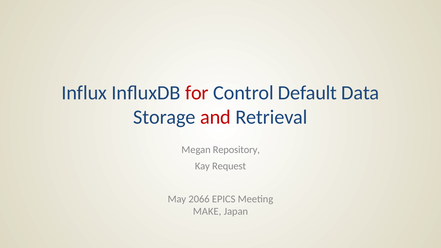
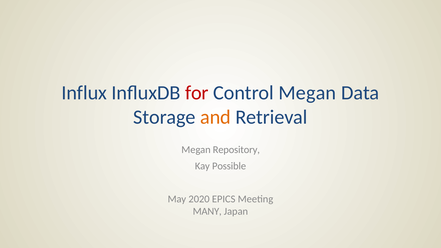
Control Default: Default -> Megan (307, 93)
and colour: red -> orange (215, 117)
Request: Request -> Possible (229, 166)
2066: 2066 -> 2020 (199, 199)
MAKE: MAKE -> MANY (207, 212)
